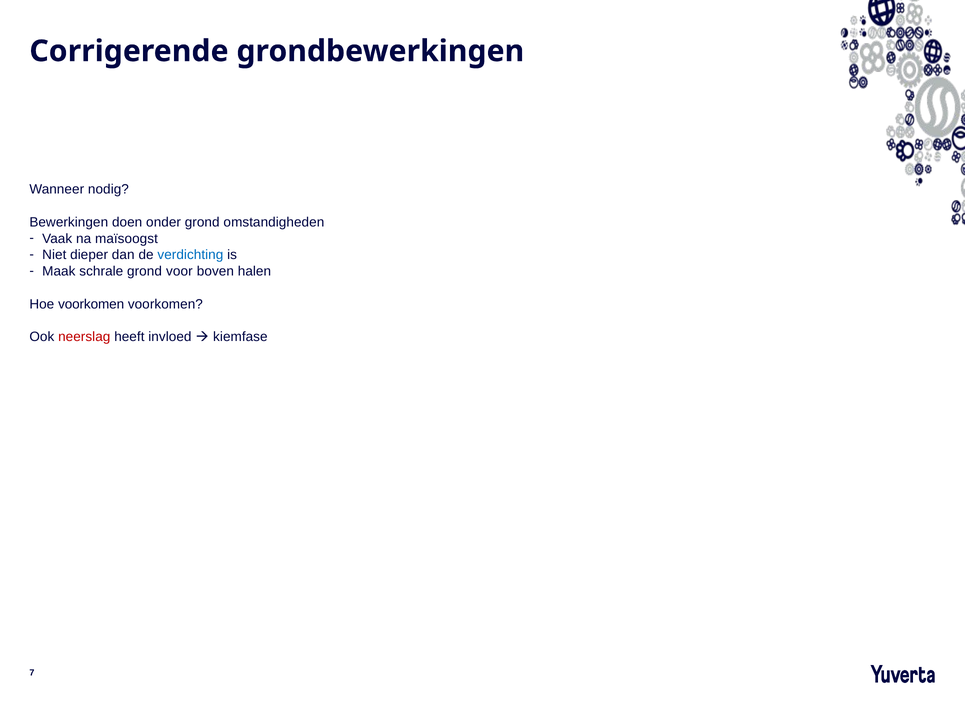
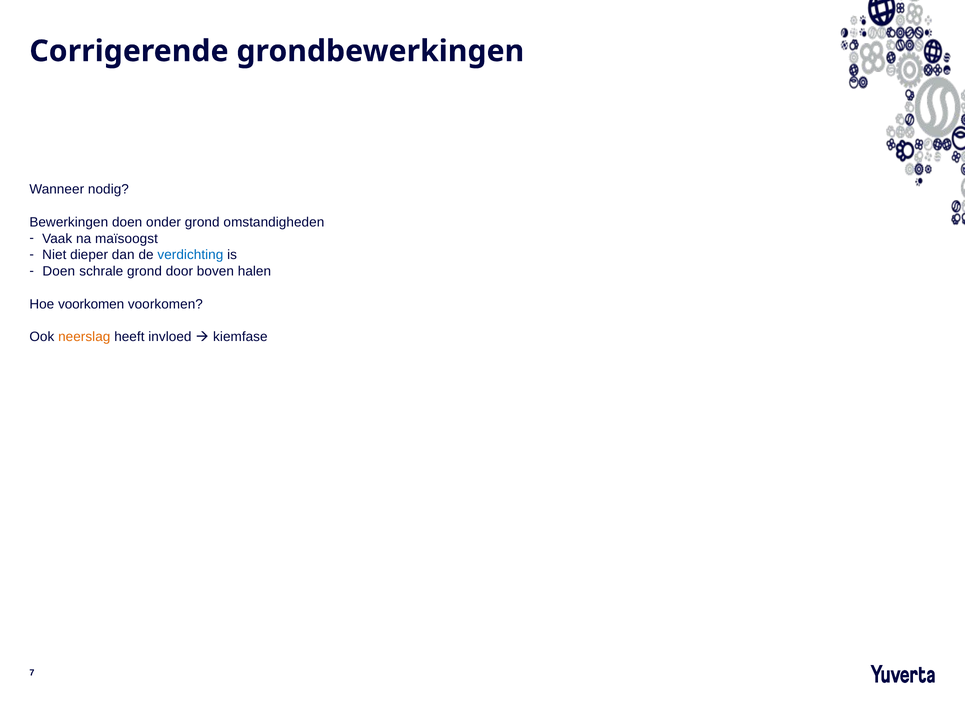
Maak: Maak -> Doen (59, 272)
voor: voor -> door (179, 272)
neerslag colour: red -> orange (84, 337)
